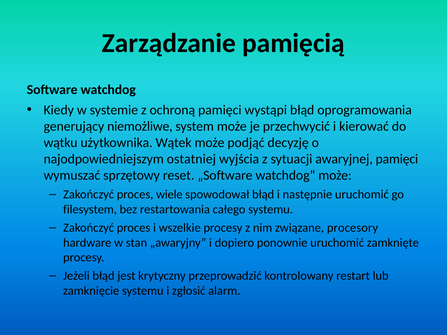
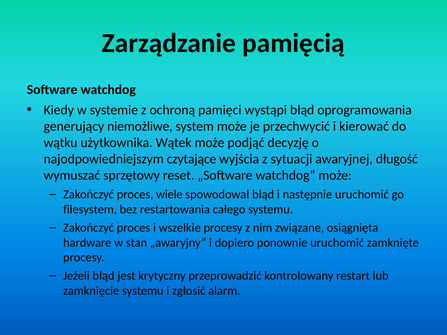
ostatniej: ostatniej -> czytające (192, 159)
awaryjnej pamięci: pamięci -> długość (397, 159)
procesory: procesory -> osiągnięta (353, 228)
